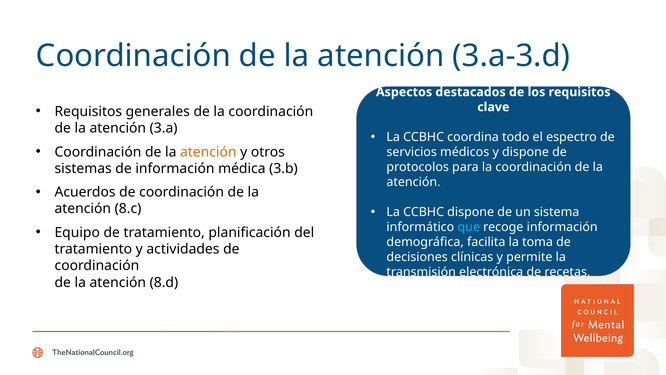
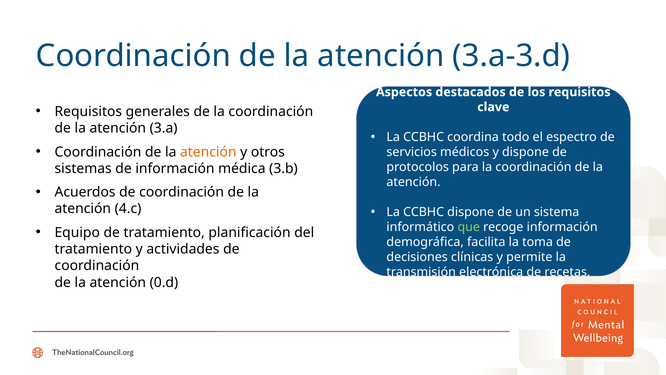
8.c: 8.c -> 4.c (128, 209)
que colour: light blue -> light green (469, 227)
8.d: 8.d -> 0.d (164, 282)
